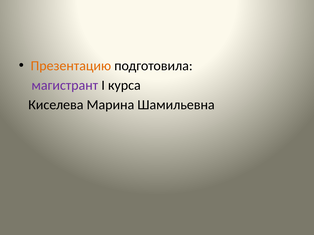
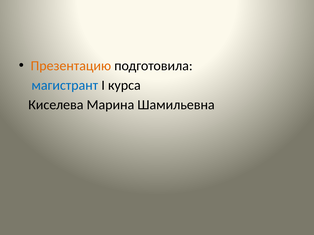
магистрант colour: purple -> blue (65, 85)
